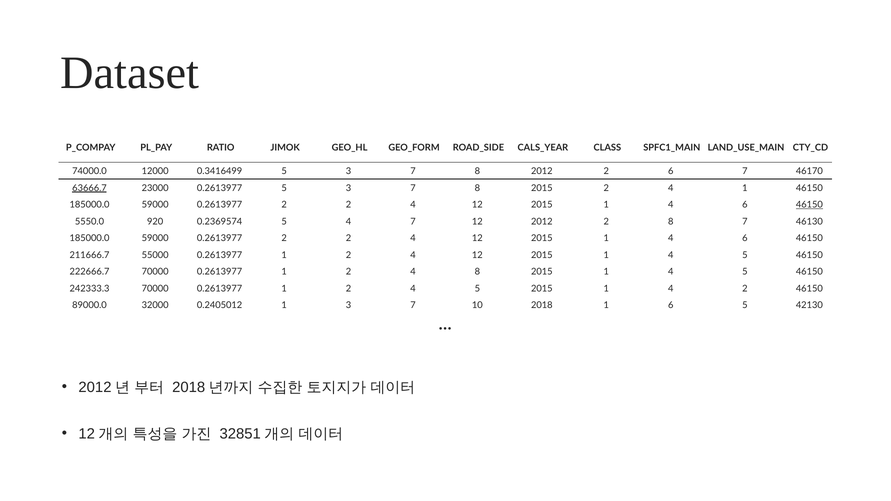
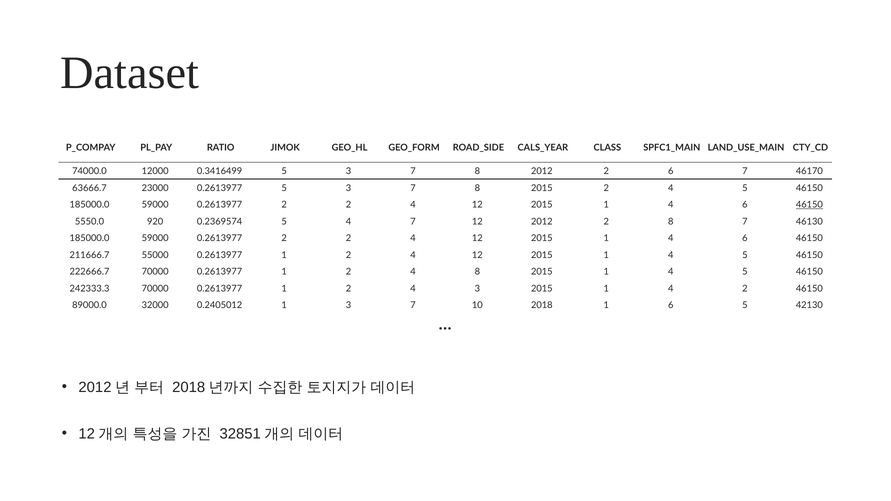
63666.7 underline: present -> none (89, 188)
2 4 1: 1 -> 5 (745, 188)
2 4 5: 5 -> 3 (477, 289)
